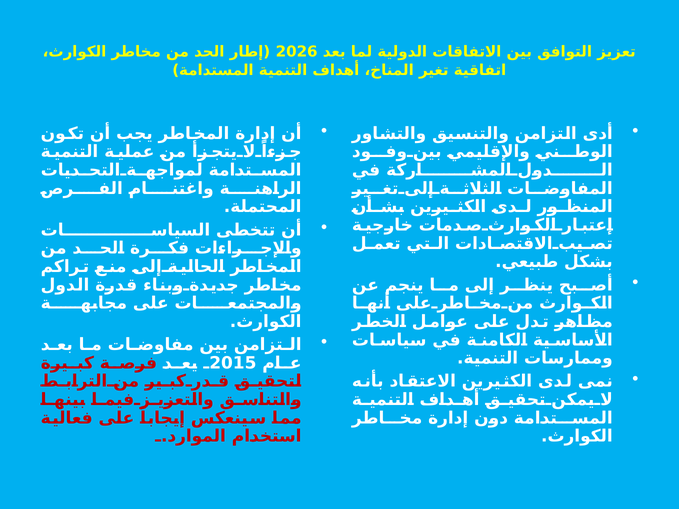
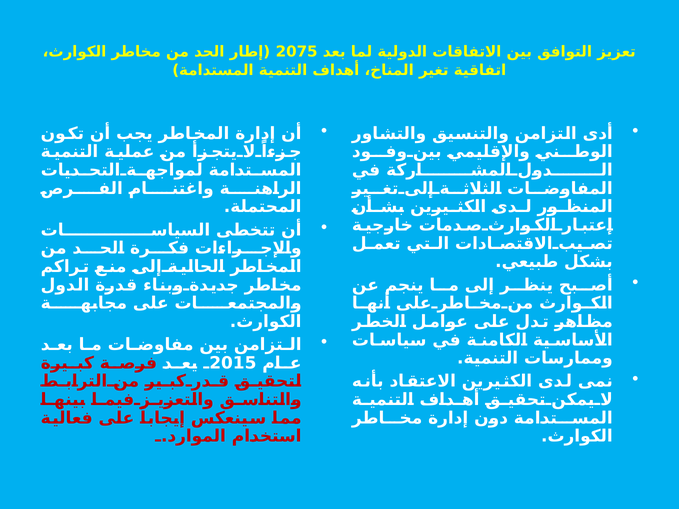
2026: 2026 -> 2075 (297, 52)
